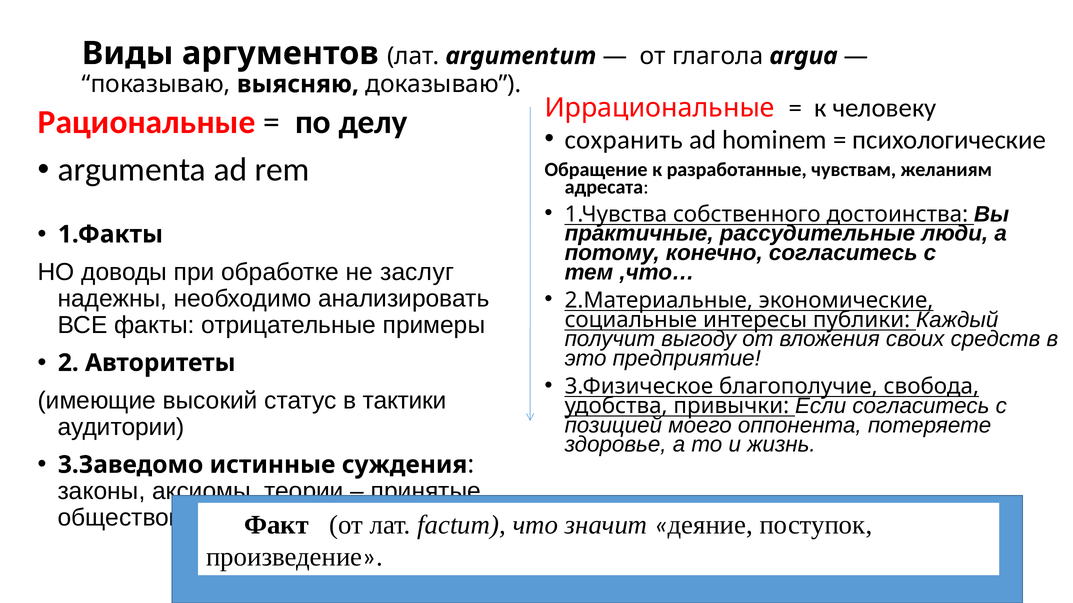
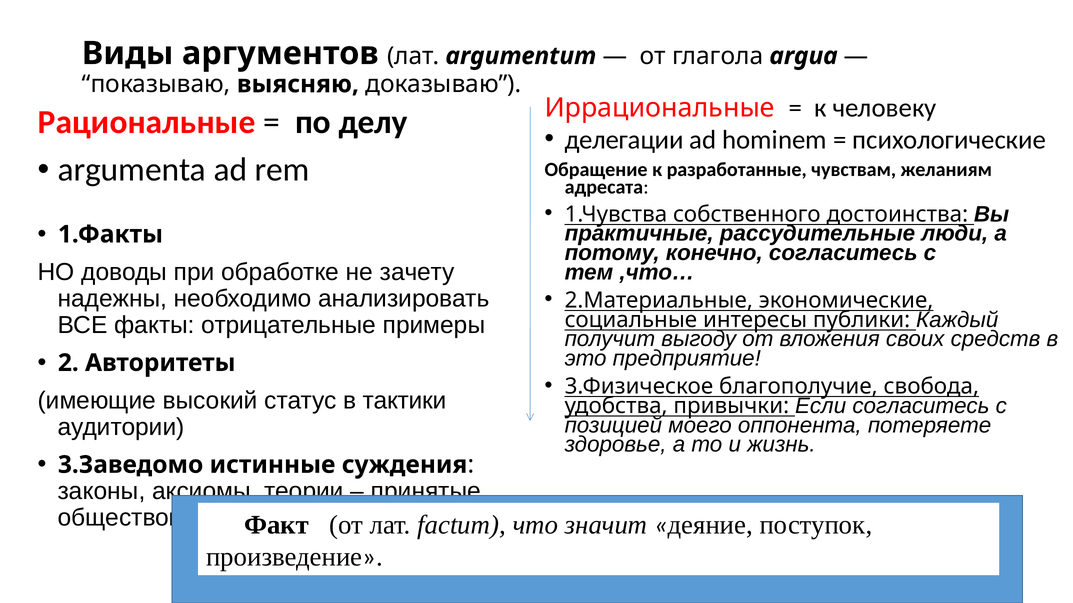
сохранить: сохранить -> делегации (624, 140)
заслуг: заслуг -> зачету (417, 272)
